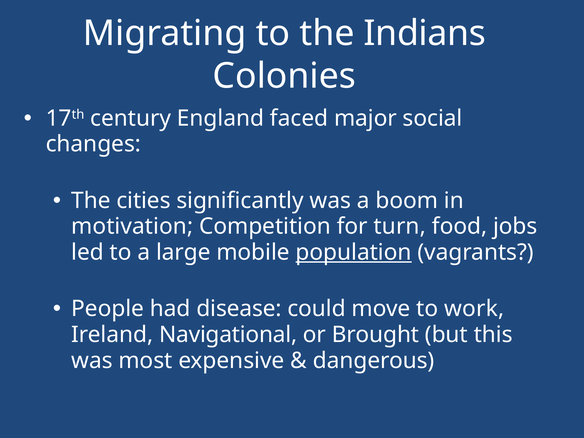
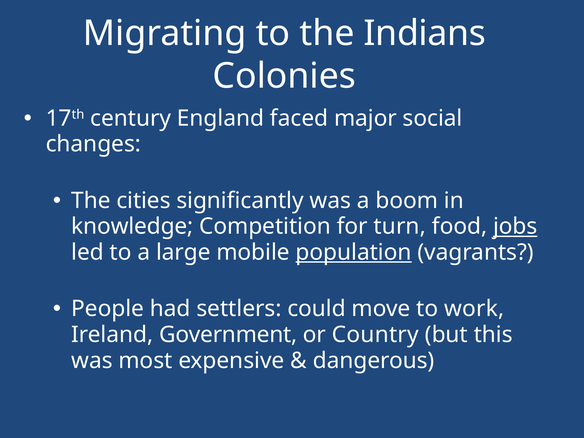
motivation: motivation -> knowledge (132, 226)
jobs underline: none -> present (515, 226)
disease: disease -> settlers (239, 309)
Navigational: Navigational -> Government (228, 335)
Brought: Brought -> Country (375, 335)
